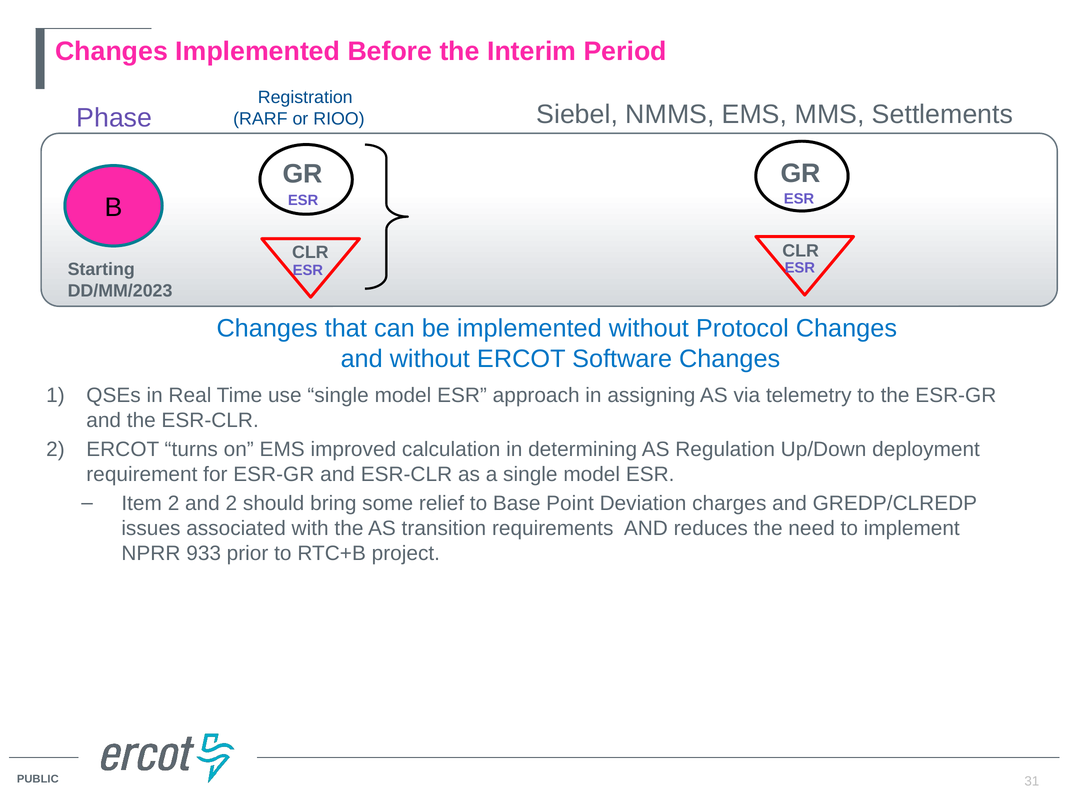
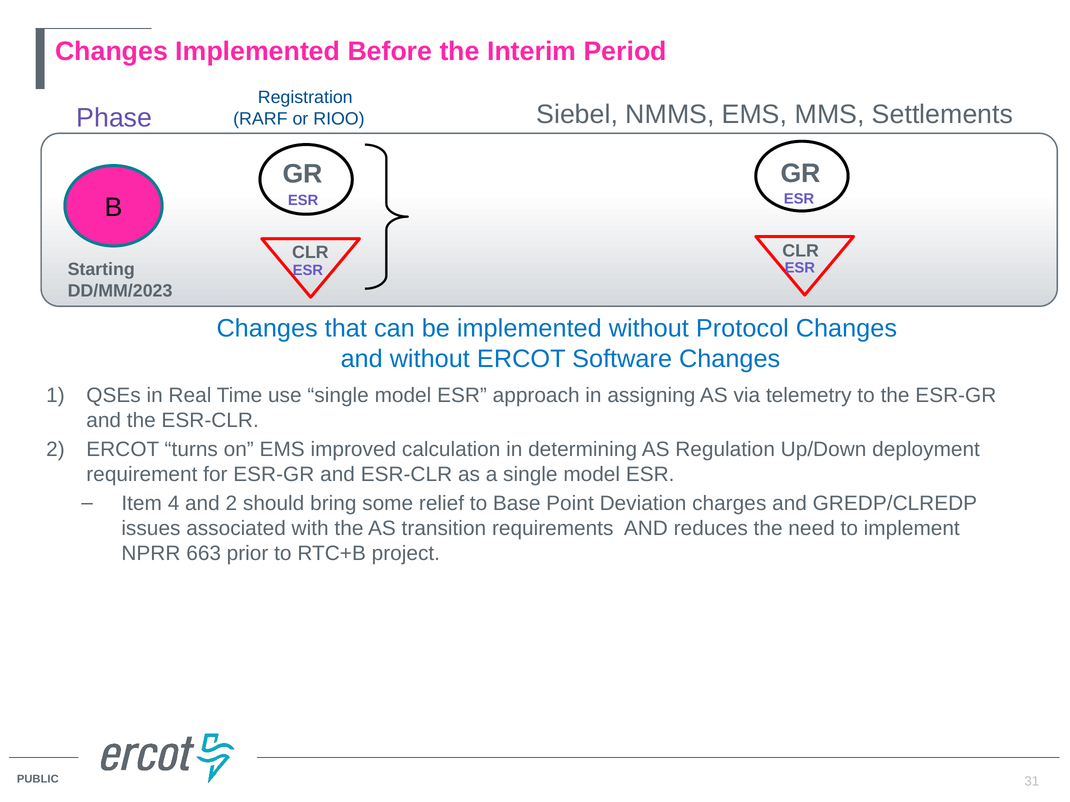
Item 2: 2 -> 4 (174, 504)
933: 933 -> 663 (204, 554)
